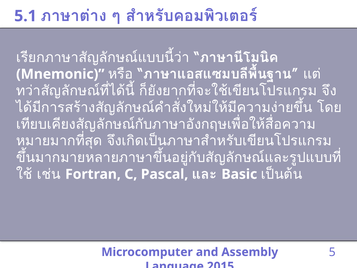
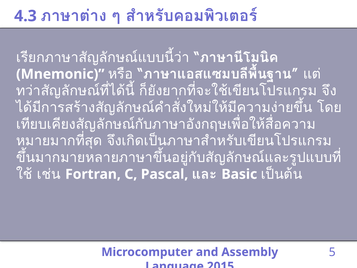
5.1: 5.1 -> 4.3 (25, 16)
